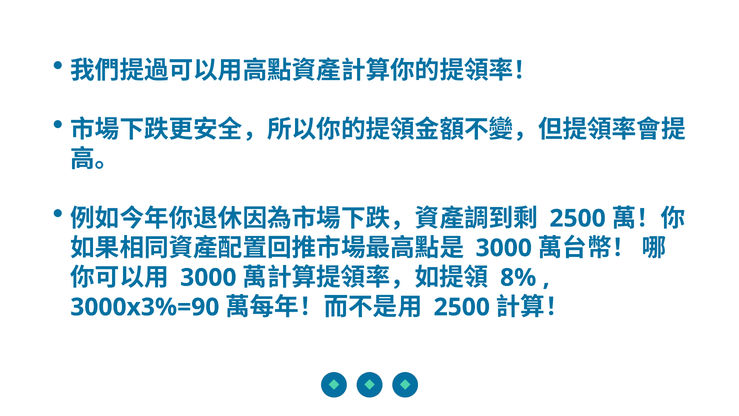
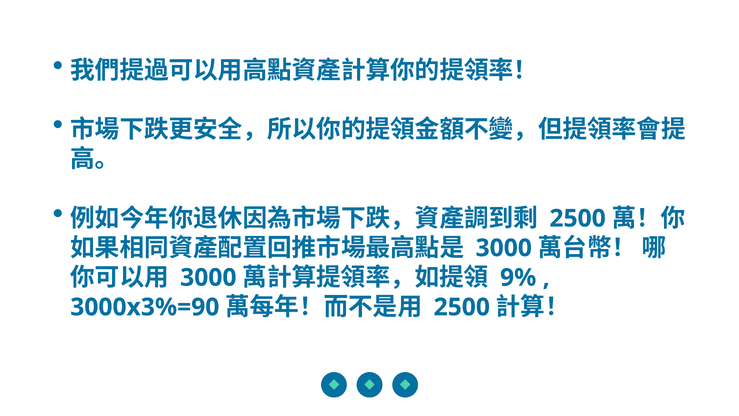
8%: 8% -> 9% (518, 277)
